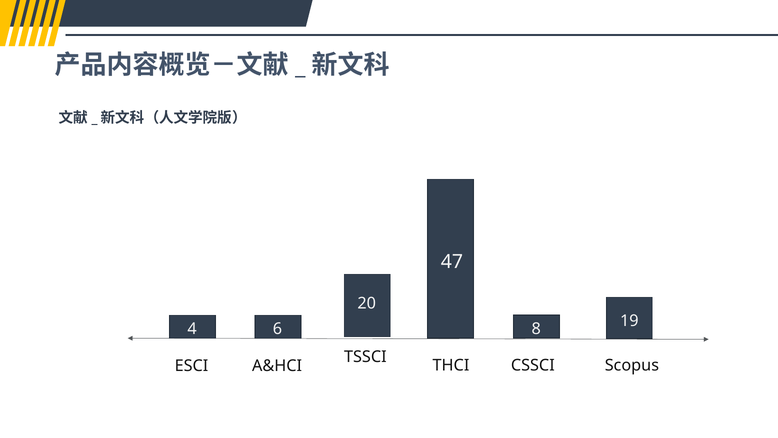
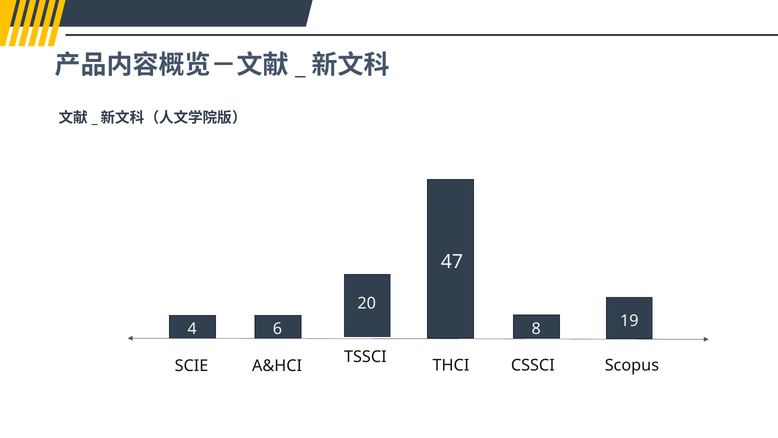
ESCI: ESCI -> SCIE (192, 365)
